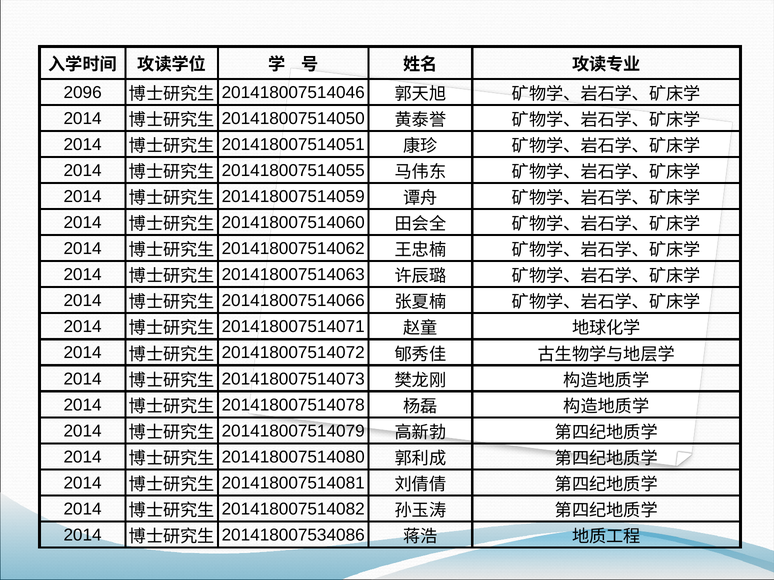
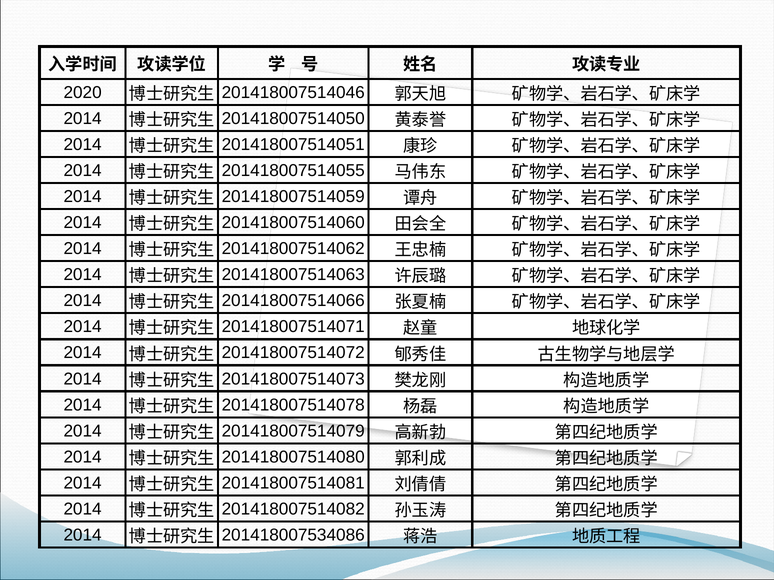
2096: 2096 -> 2020 (83, 93)
